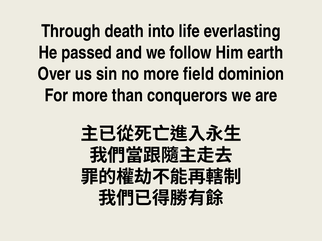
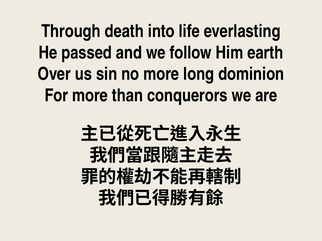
field: field -> long (199, 74)
